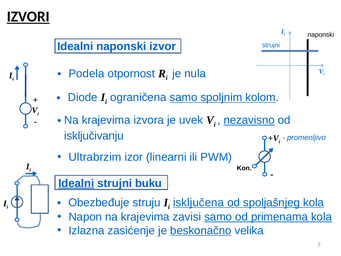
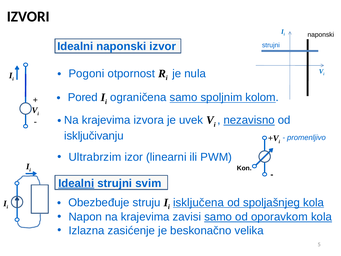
IZVORI underline: present -> none (28, 17)
Podela: Podela -> Pogoni (86, 74)
Diode: Diode -> Pored (83, 97)
buku: buku -> svim (148, 183)
primenama: primenama -> oporavkom (279, 217)
beskonačno underline: present -> none (201, 230)
